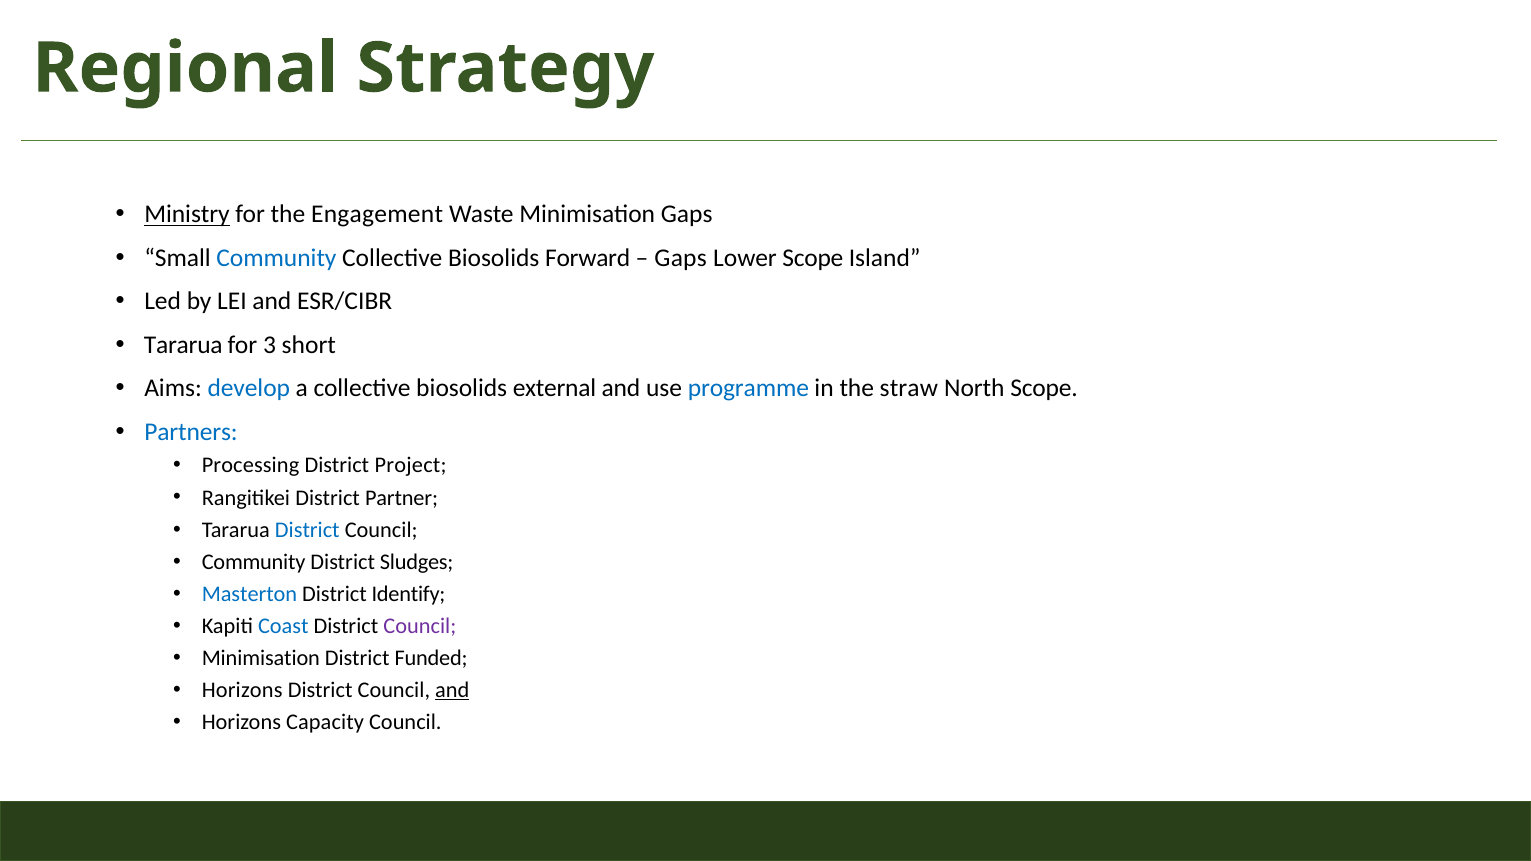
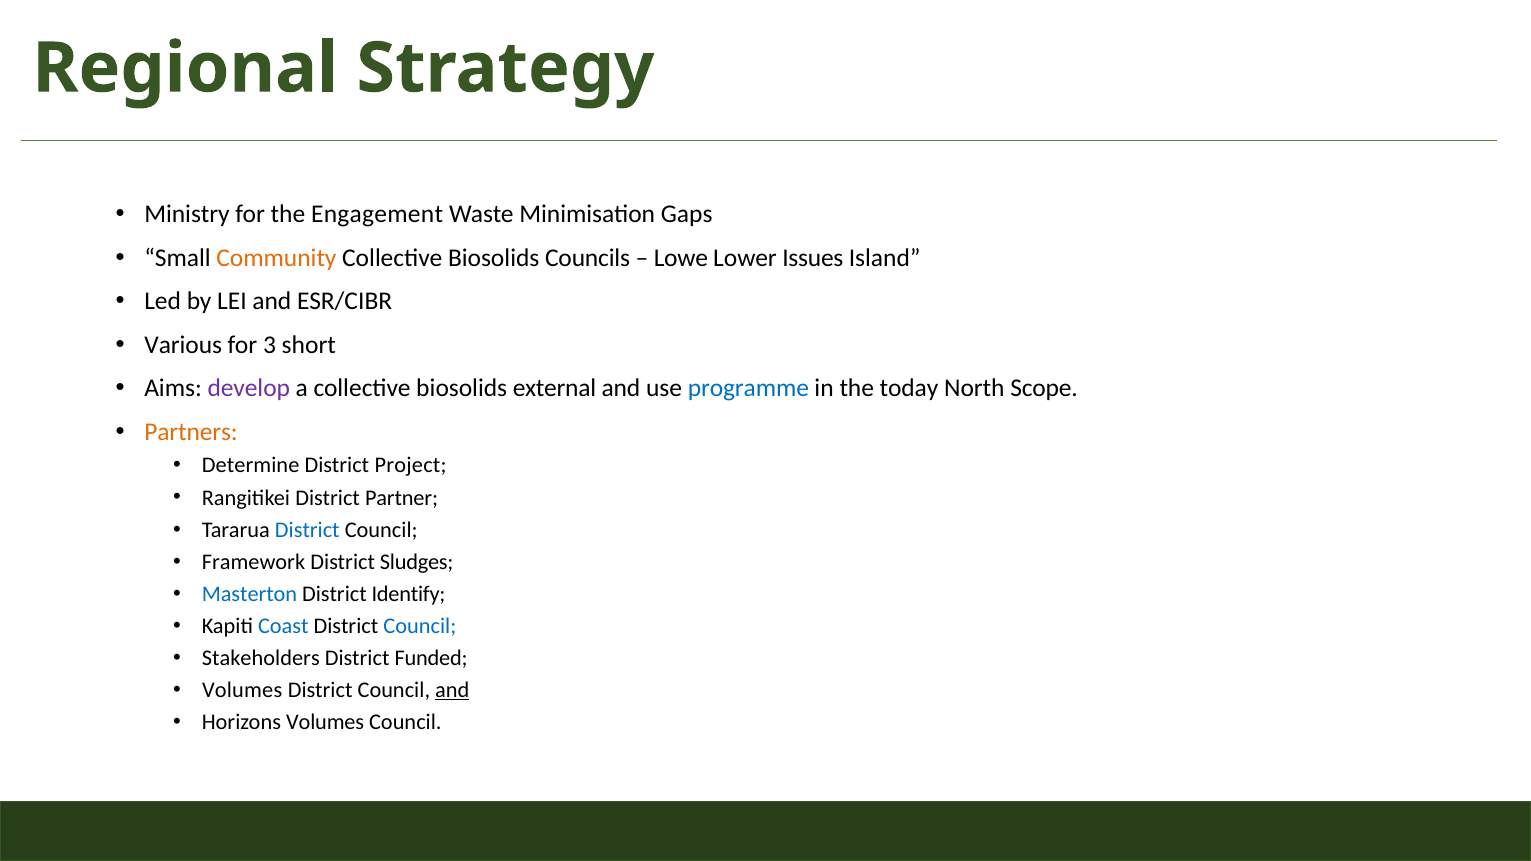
Ministry underline: present -> none (187, 214)
Community colour: blue -> orange (276, 258)
Forward: Forward -> Councils (588, 258)
Gaps: Gaps -> Lowe (681, 258)
Lower Scope: Scope -> Issues (813, 258)
Tararua: Tararua -> Various (183, 345)
develop colour: blue -> purple (249, 388)
straw: straw -> today (909, 388)
Partners colour: blue -> orange (191, 432)
Processing: Processing -> Determine (251, 466)
Community: Community -> Framework (253, 562)
Council colour: purple -> blue (420, 626)
Minimisation: Minimisation -> Stakeholders (261, 658)
Horizons: Horizons -> Volumes (242, 690)
Horizons Capacity: Capacity -> Volumes (325, 722)
